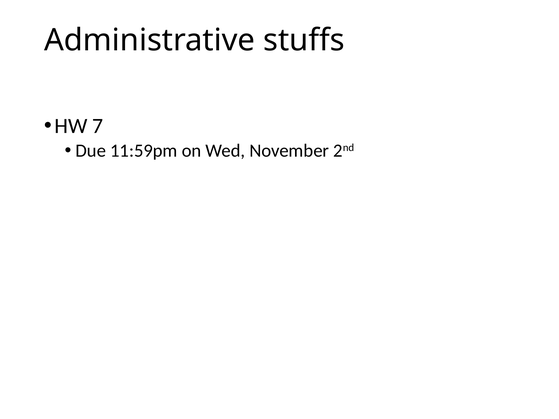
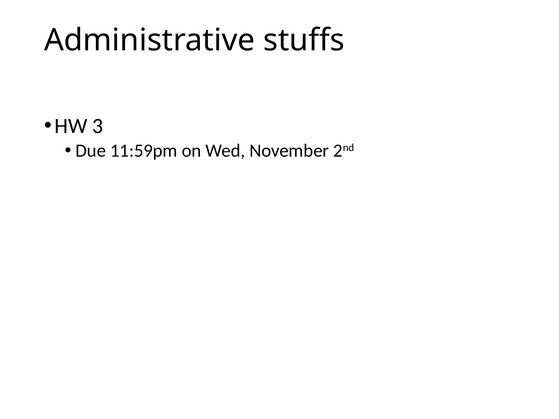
7: 7 -> 3 (98, 126)
